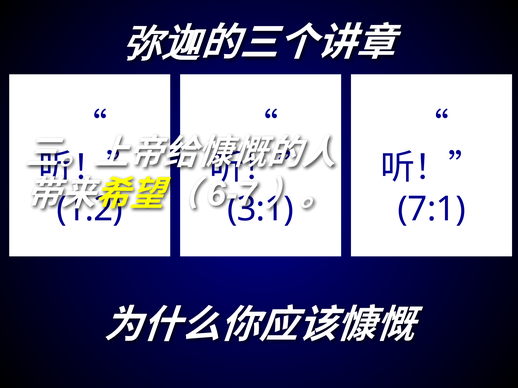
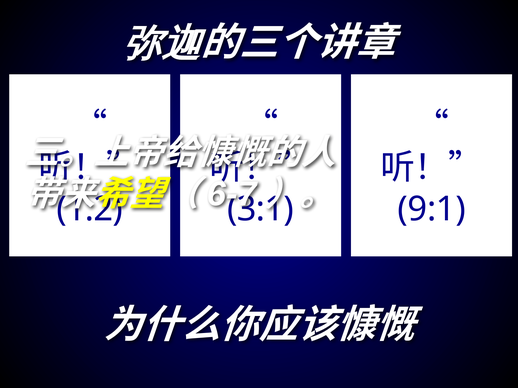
7:1: 7:1 -> 9:1 (432, 209)
